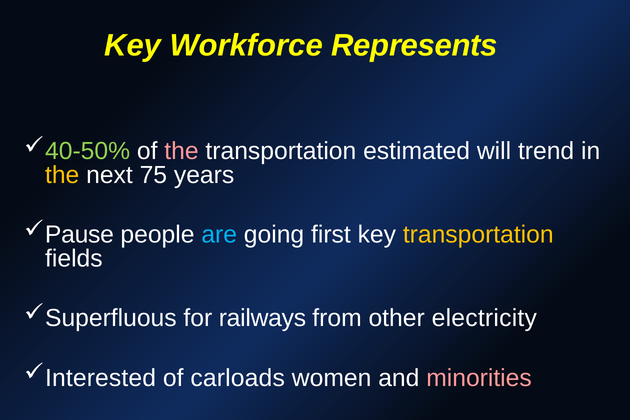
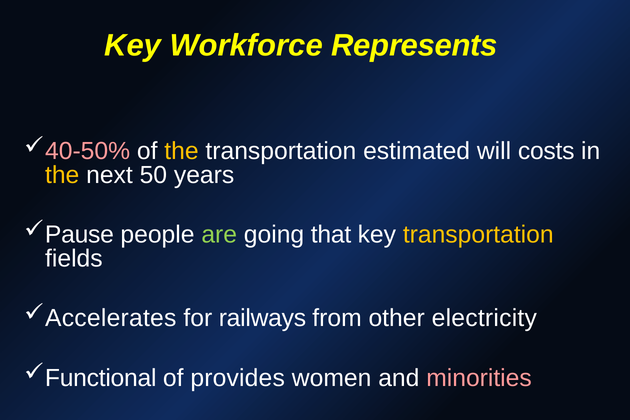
40-50% colour: light green -> pink (88, 151)
the colour: pink -> yellow (181, 151)
trend: trend -> costs (546, 151)
75: 75 -> 50 (153, 175)
are colour: light blue -> light green (219, 235)
first: first -> that (331, 235)
Superfluous: Superfluous -> Accelerates (111, 318)
Interested: Interested -> Functional (101, 378)
carloads: carloads -> provides (238, 378)
